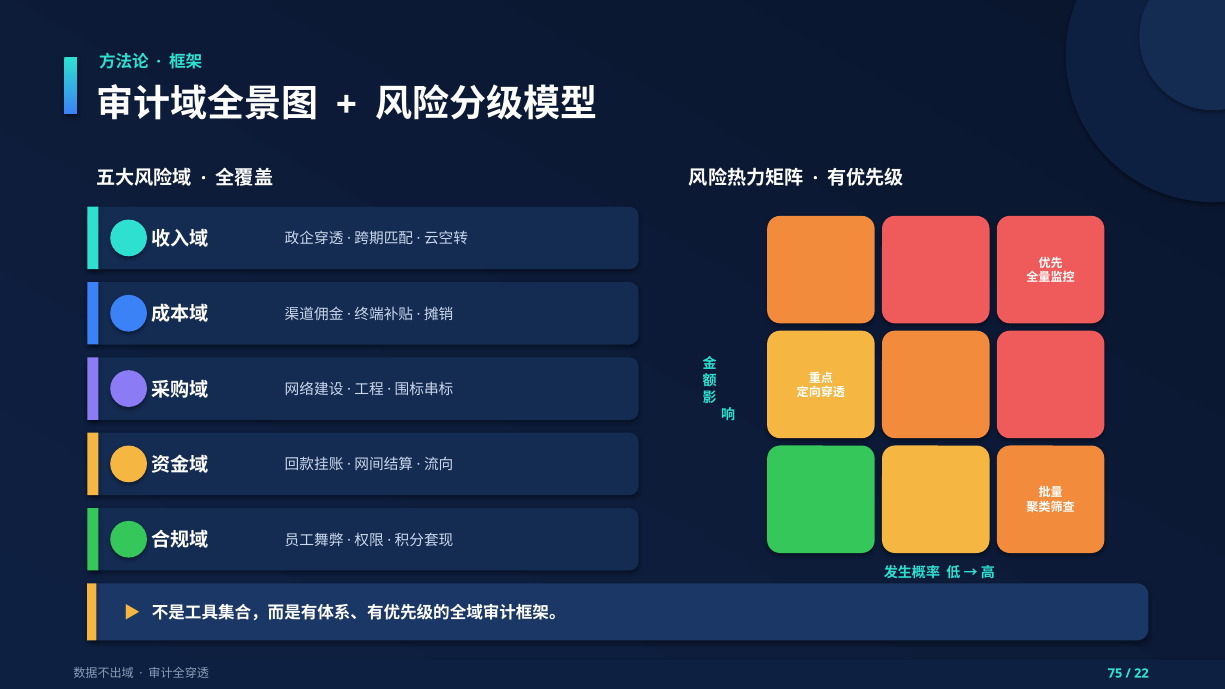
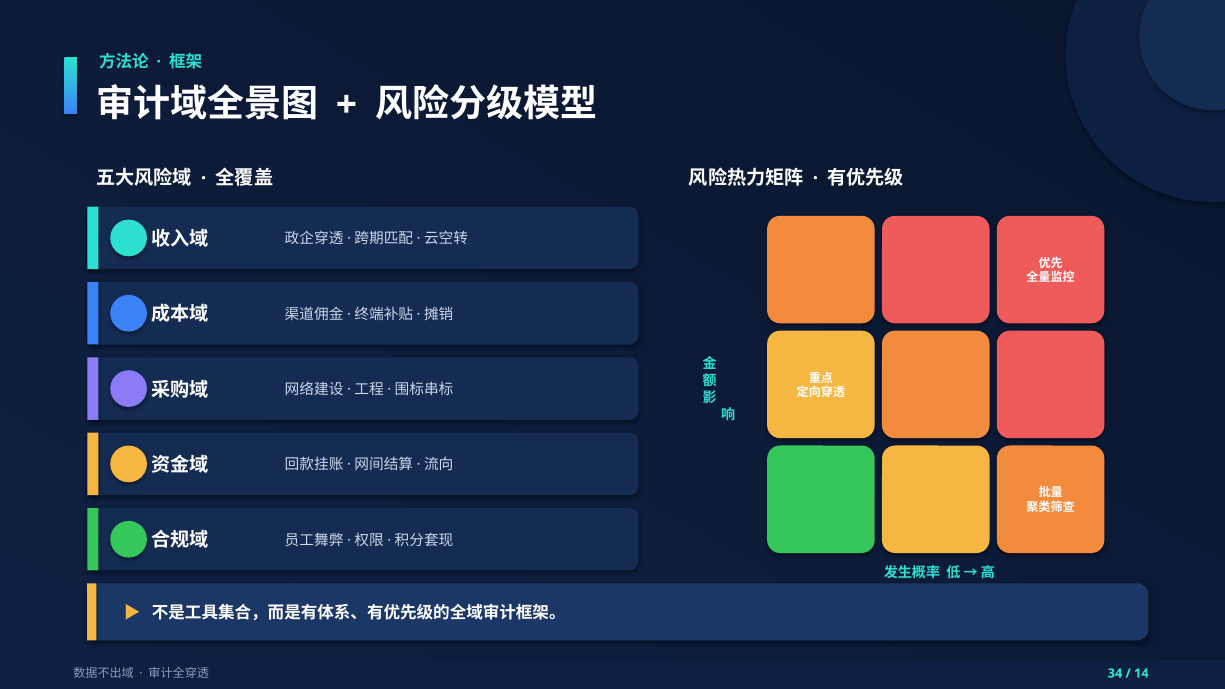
75: 75 -> 34 (1115, 673)
22: 22 -> 14 (1141, 673)
